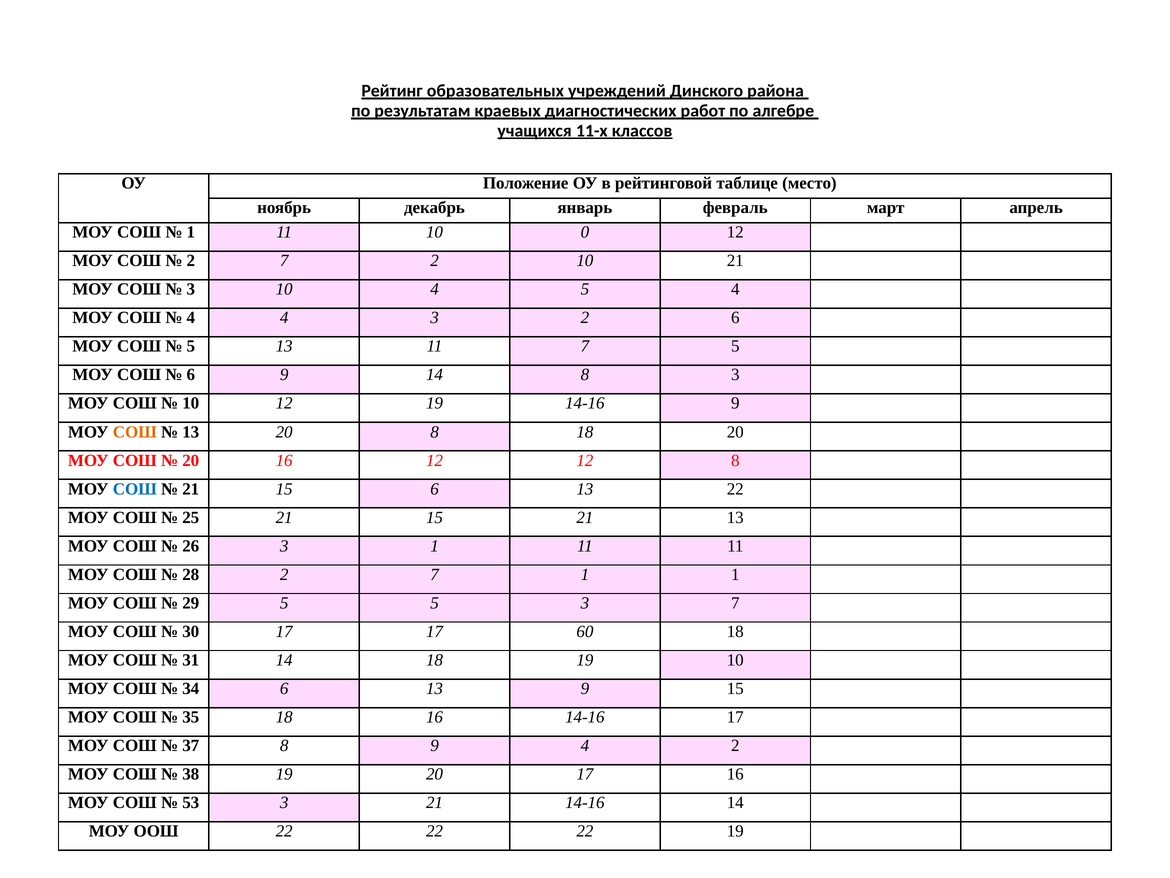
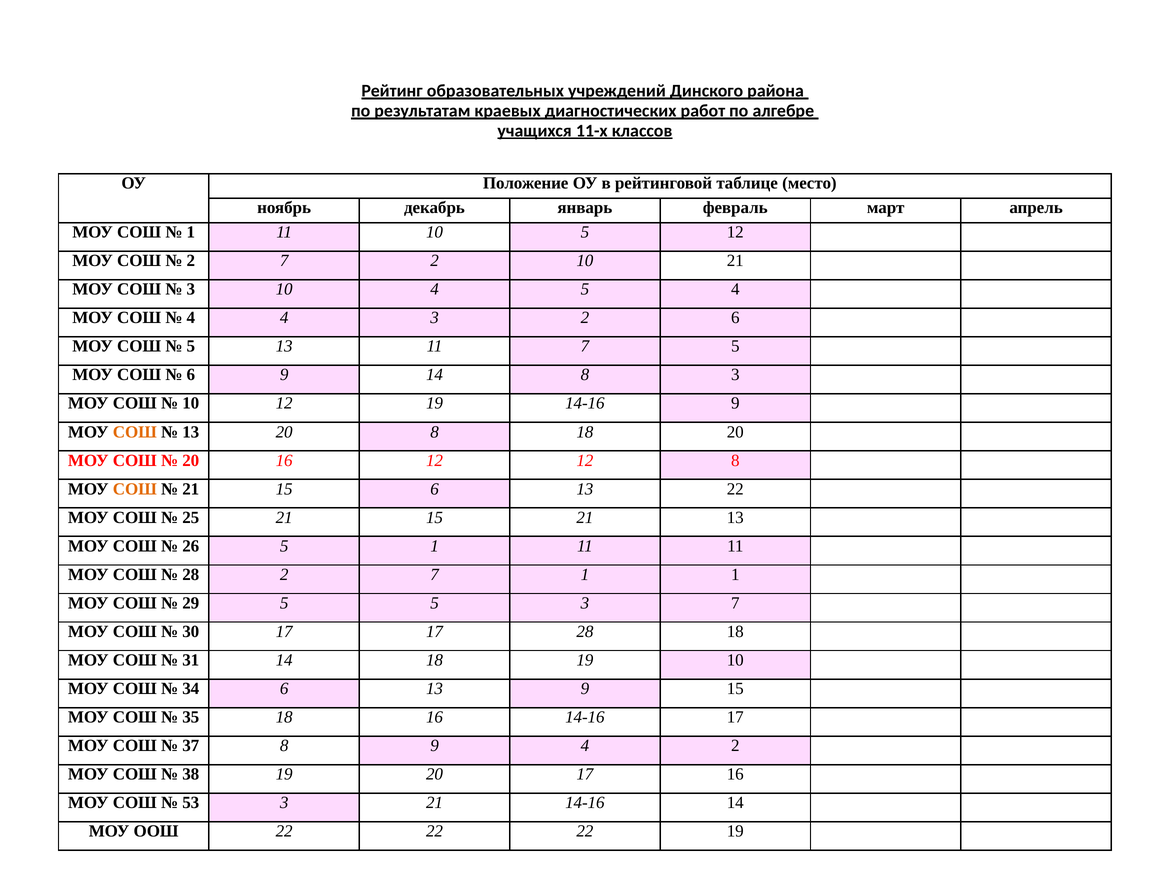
10 0: 0 -> 5 (585, 232)
СОШ colour: blue -> orange (135, 489)
26 3: 3 -> 5 (284, 546)
17 60: 60 -> 28 (585, 631)
